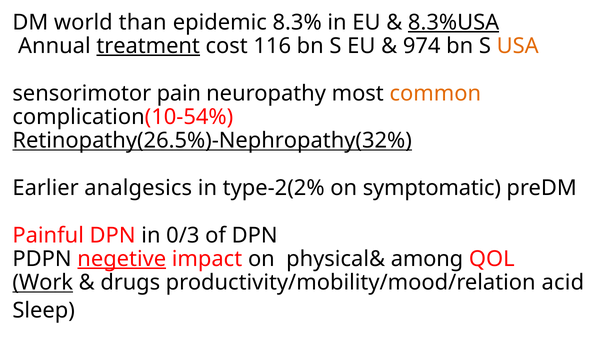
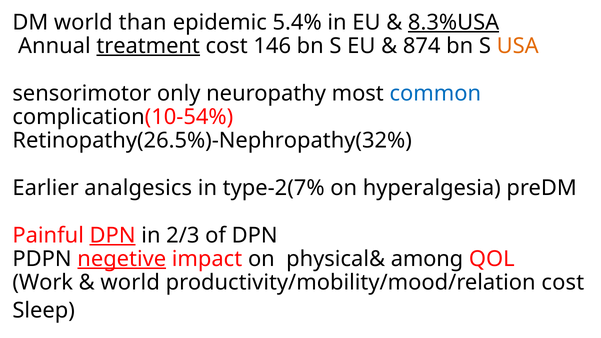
8.3%: 8.3% -> 5.4% (297, 22)
116: 116 -> 146 (272, 46)
974: 974 -> 874 (422, 46)
pain: pain -> only (179, 93)
common colour: orange -> blue (435, 93)
Retinopathy(26.5%)-Nephropathy(32% underline: present -> none (212, 141)
type-2(2%: type-2(2% -> type-2(7% (274, 188)
symptomatic: symptomatic -> hyperalgesia (432, 188)
DPN underline: none -> present (113, 235)
0/3: 0/3 -> 2/3 (183, 235)
Work underline: present -> none (43, 283)
drugs: drugs -> world (130, 283)
productivity/mobility/mood/relation acid: acid -> cost (563, 283)
